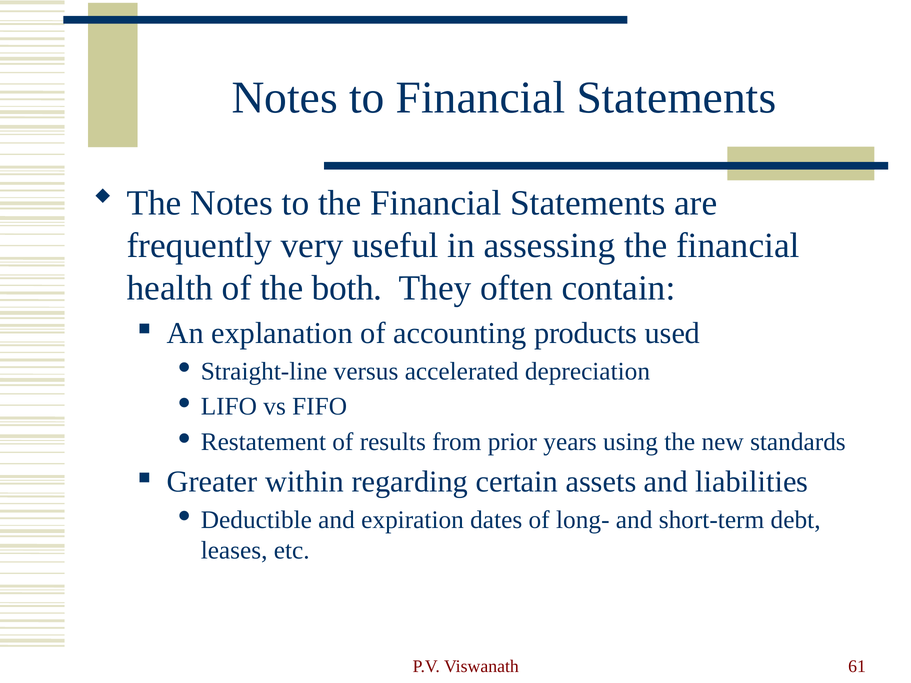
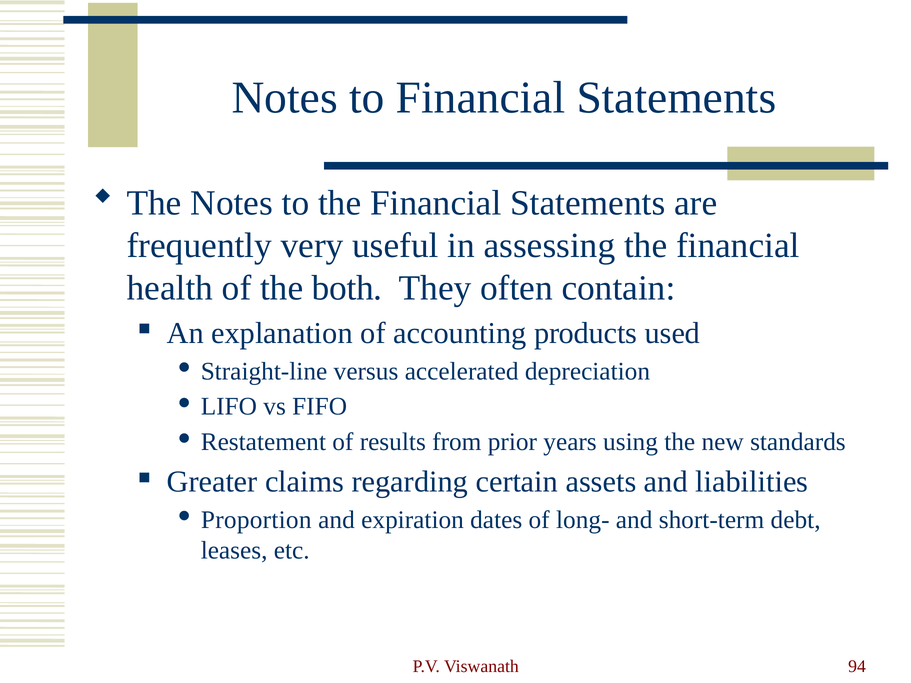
within: within -> claims (305, 482)
Deductible: Deductible -> Proportion (256, 520)
61: 61 -> 94 (857, 667)
